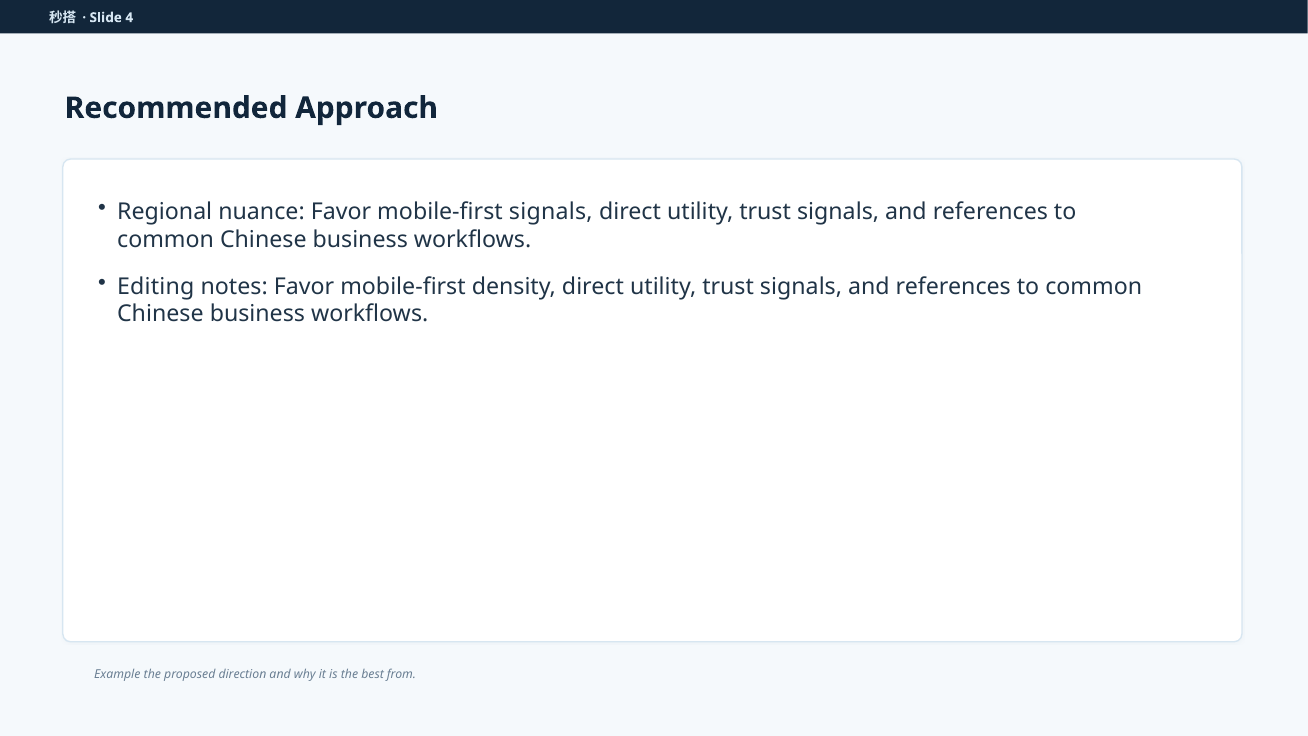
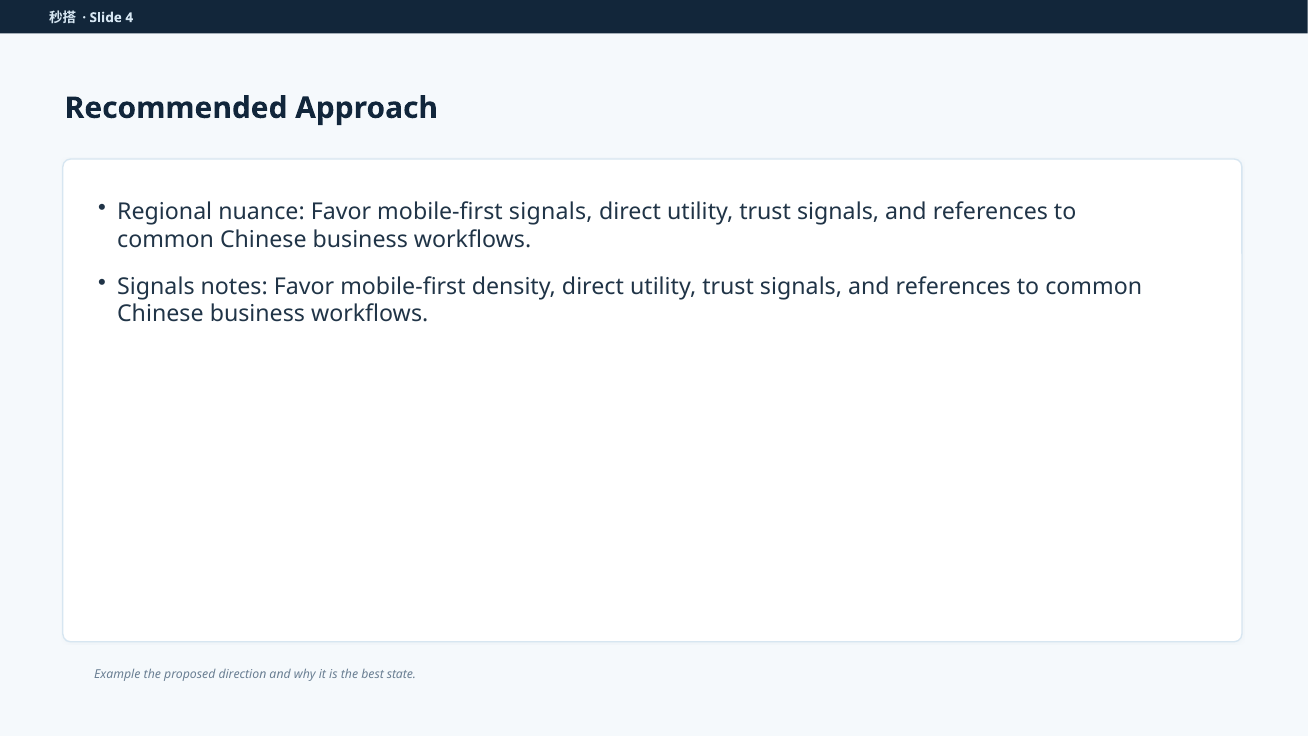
Editing: Editing -> Signals (156, 286)
from: from -> state (401, 674)
